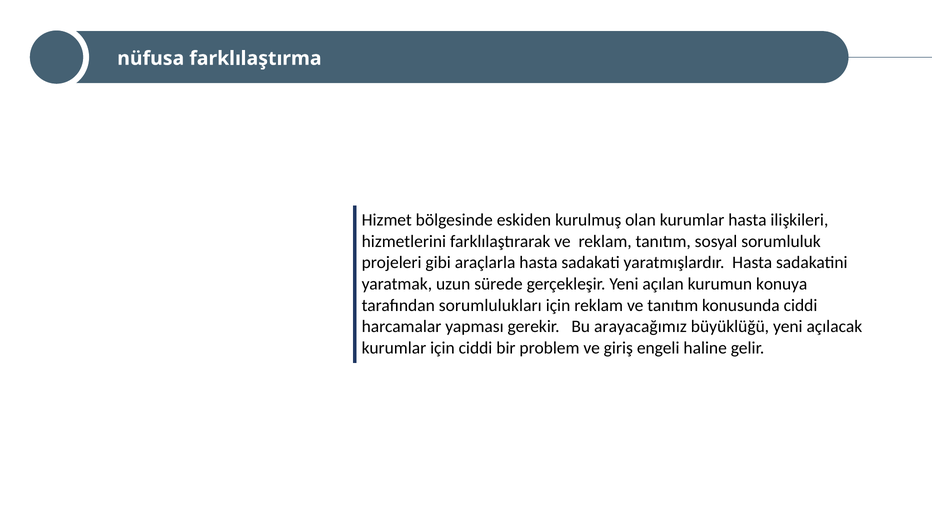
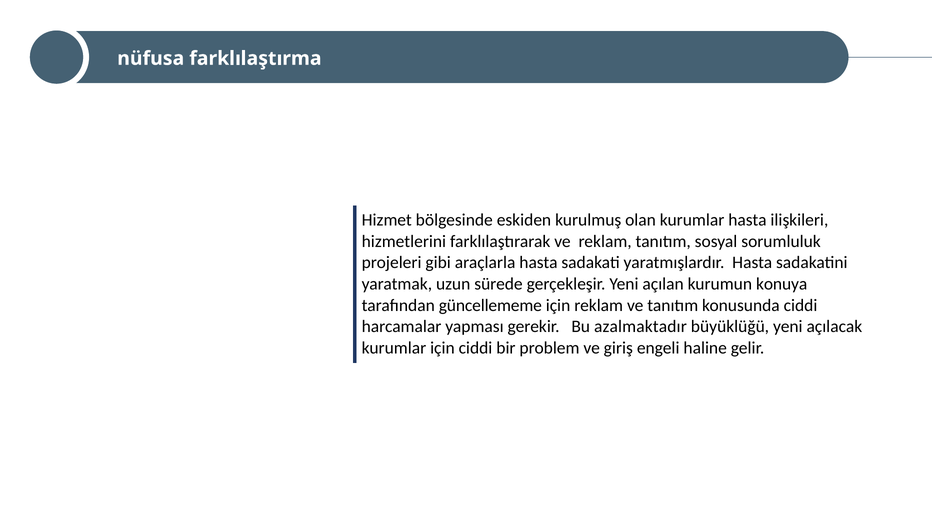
sorumlulukları: sorumlulukları -> güncellememe (490, 305)
arayacağımız: arayacağımız -> azalmaktadır (640, 327)
